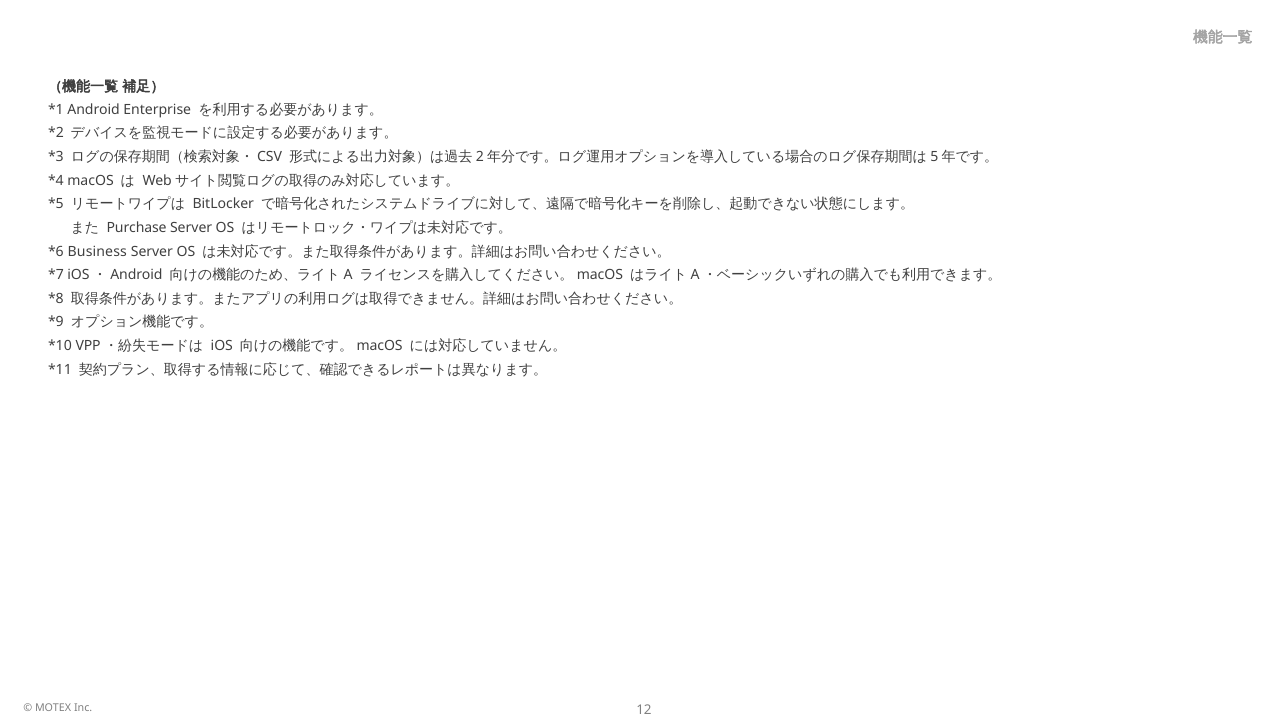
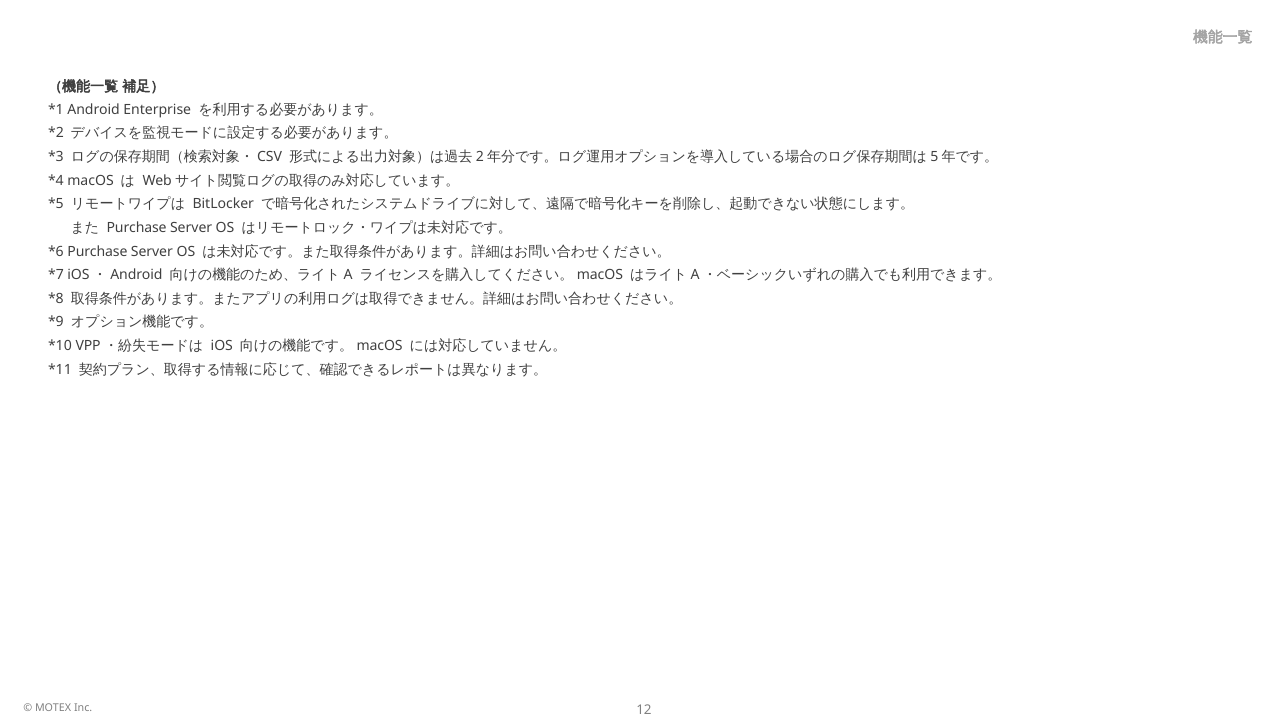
Business: Business -> Purchase (97, 252)
